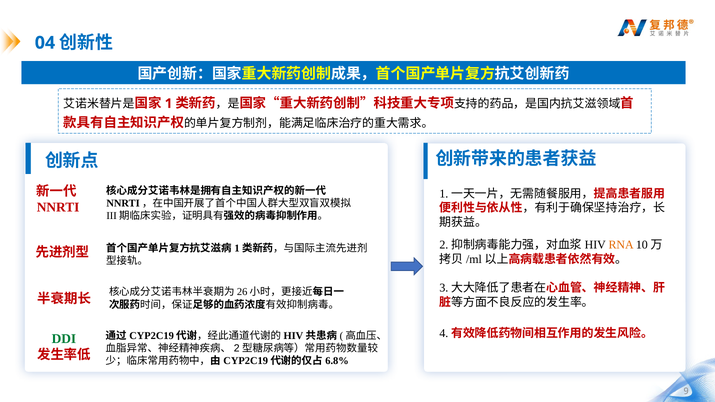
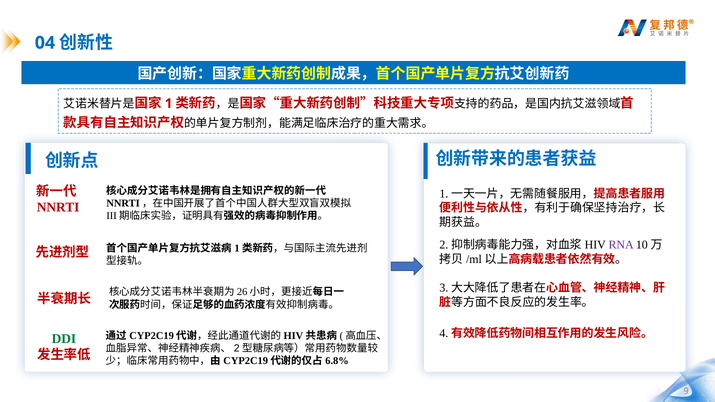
RNA colour: orange -> purple (621, 245)
